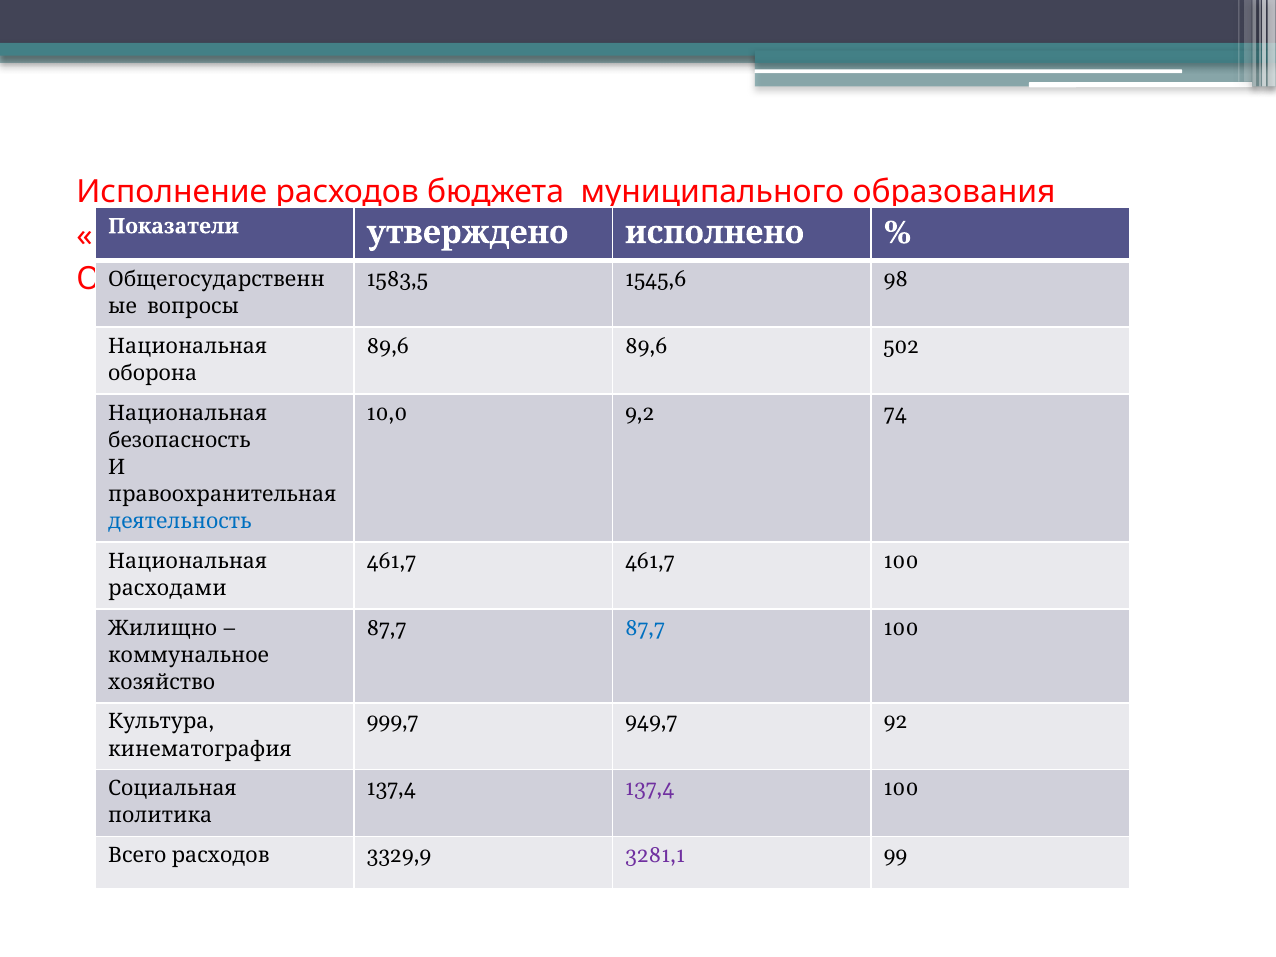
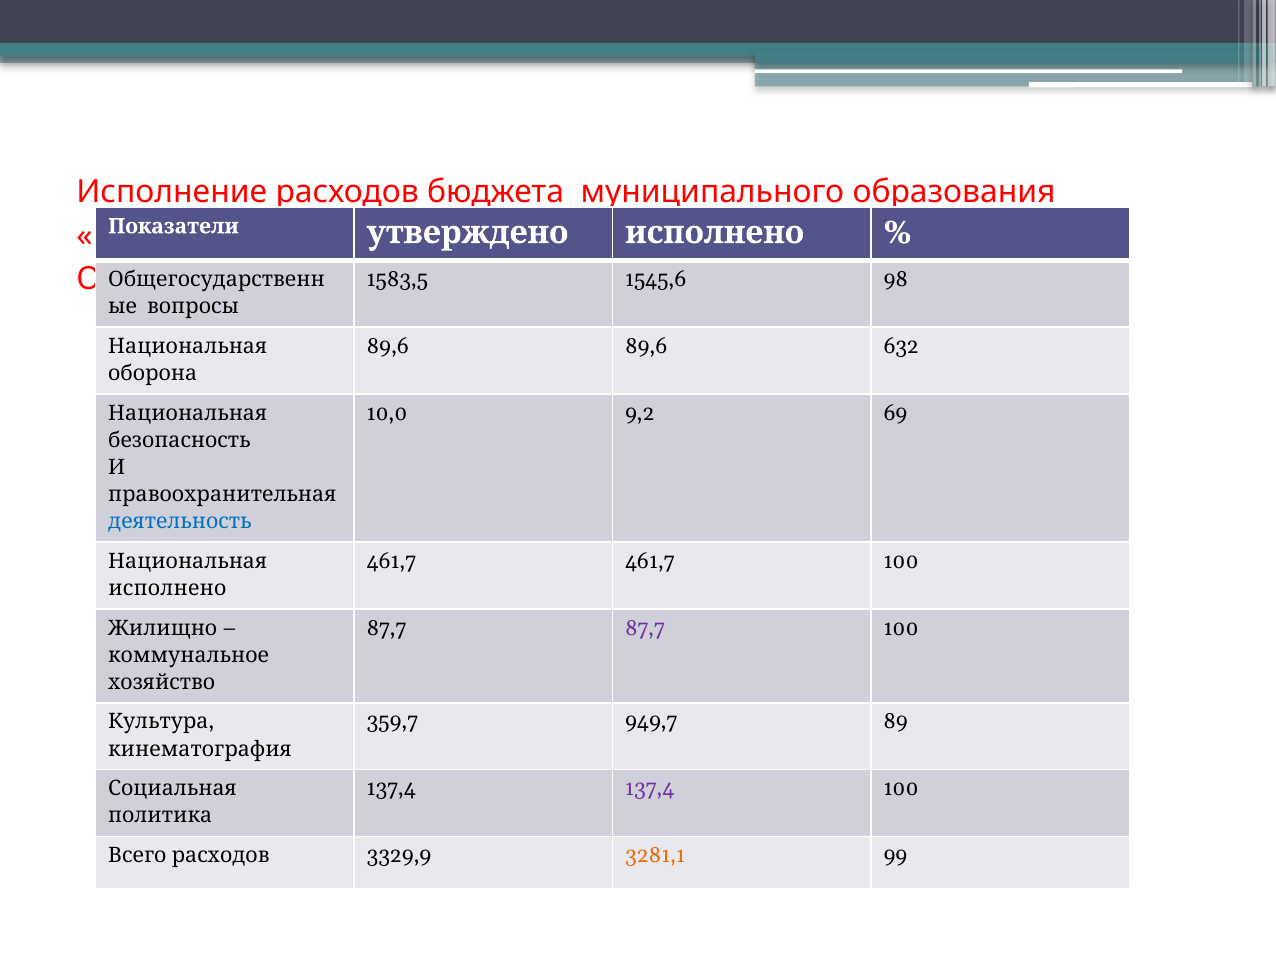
502: 502 -> 632 (901, 346)
74: 74 -> 69 (895, 413)
расходами: расходами -> исполнено (167, 588)
87,7 colour: blue -> purple (645, 628)
999,7: 999,7 -> 359,7 (392, 722)
92: 92 -> 89 (896, 722)
3281,1 colour: purple -> orange (655, 856)
